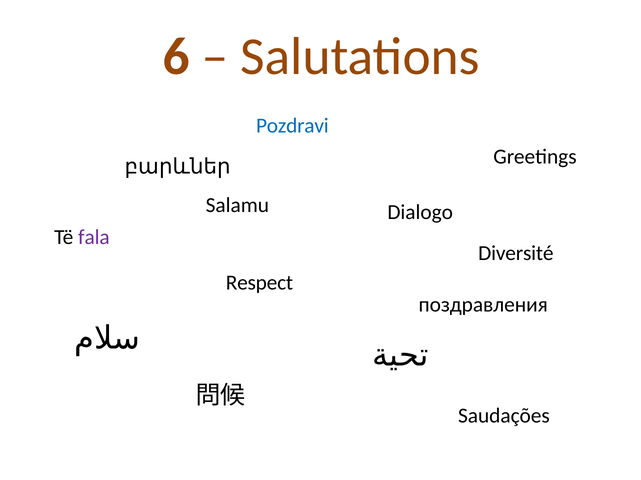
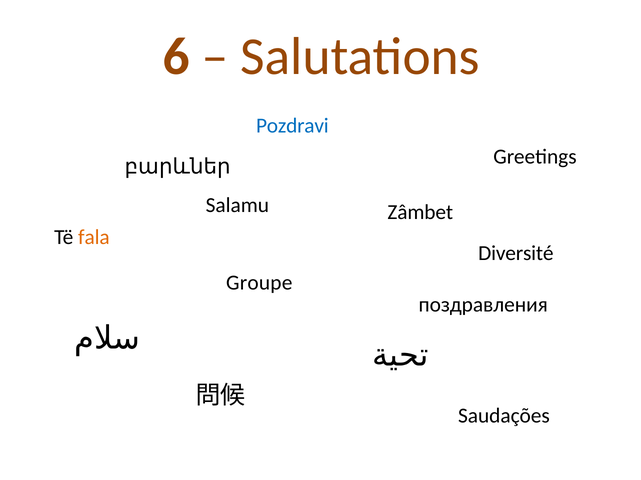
Dialogo: Dialogo -> Zâmbet (420, 212)
fala colour: purple -> orange (94, 238)
Respect: Respect -> Groupe (259, 283)
